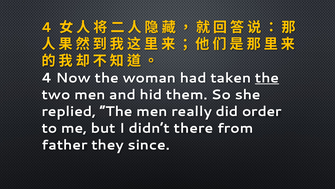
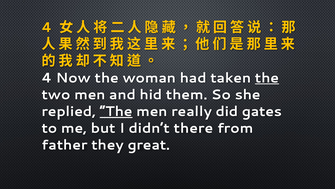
The underline: none -> present (116, 111)
order: order -> gates (262, 111)
since: since -> great (149, 145)
